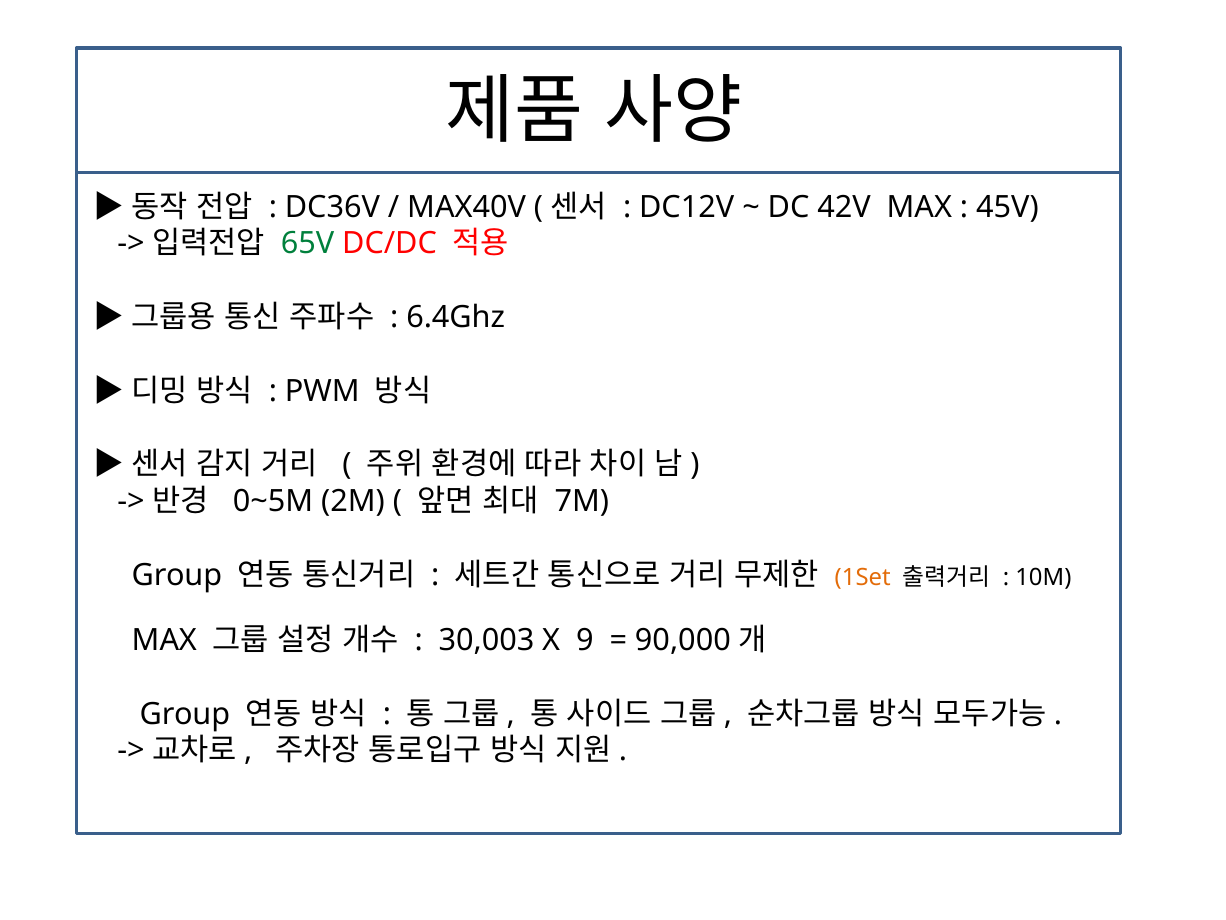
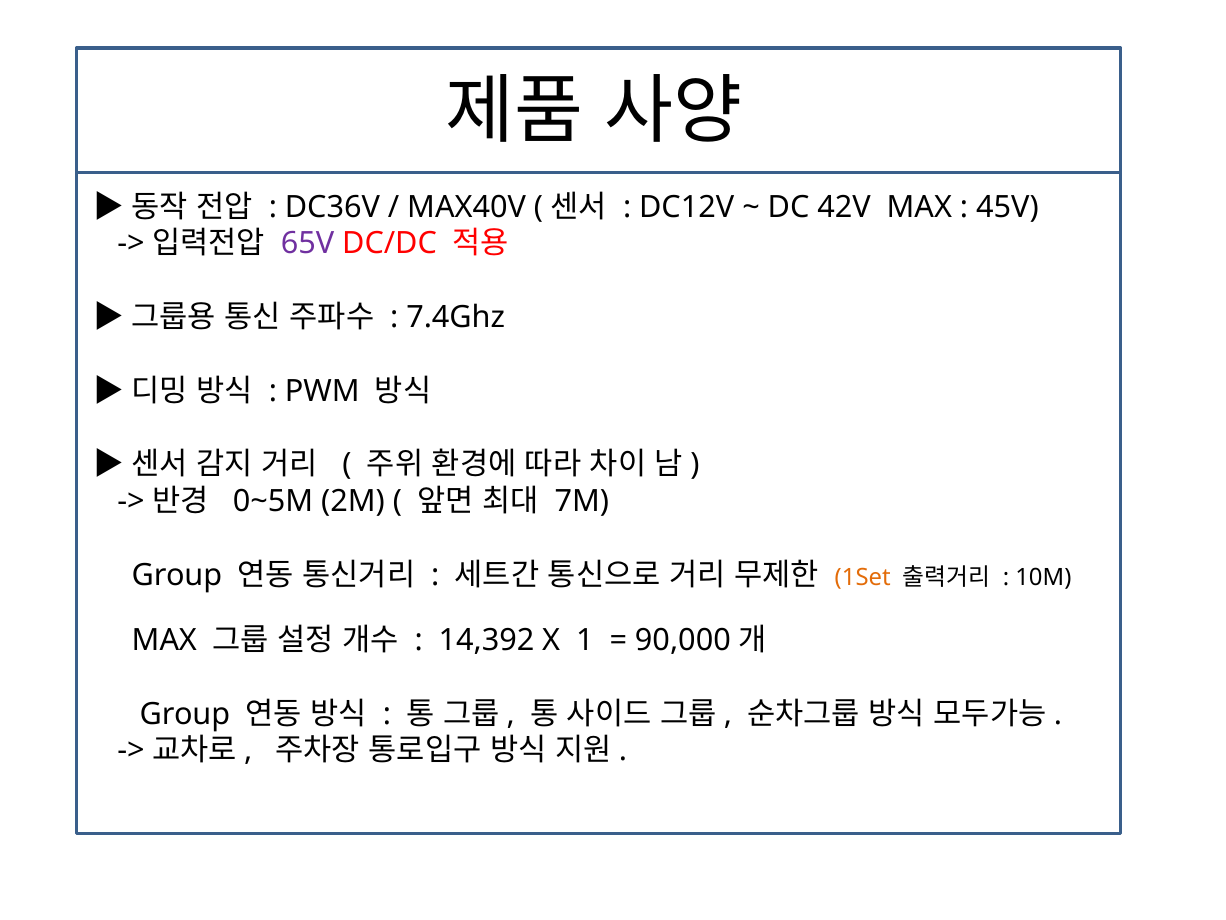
65V colour: green -> purple (307, 244)
6.4Ghz: 6.4Ghz -> 7.4Ghz (456, 317)
30,003: 30,003 -> 14,392 (486, 640)
9: 9 -> 1 (585, 640)
